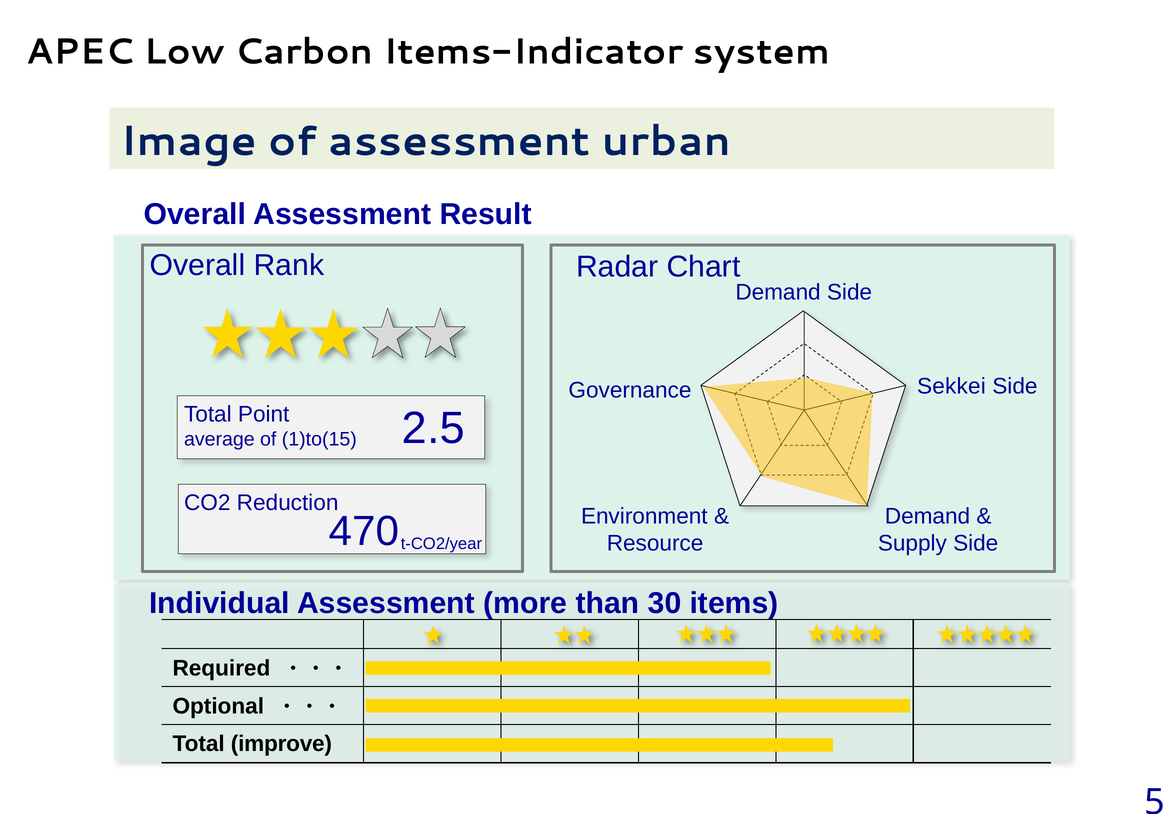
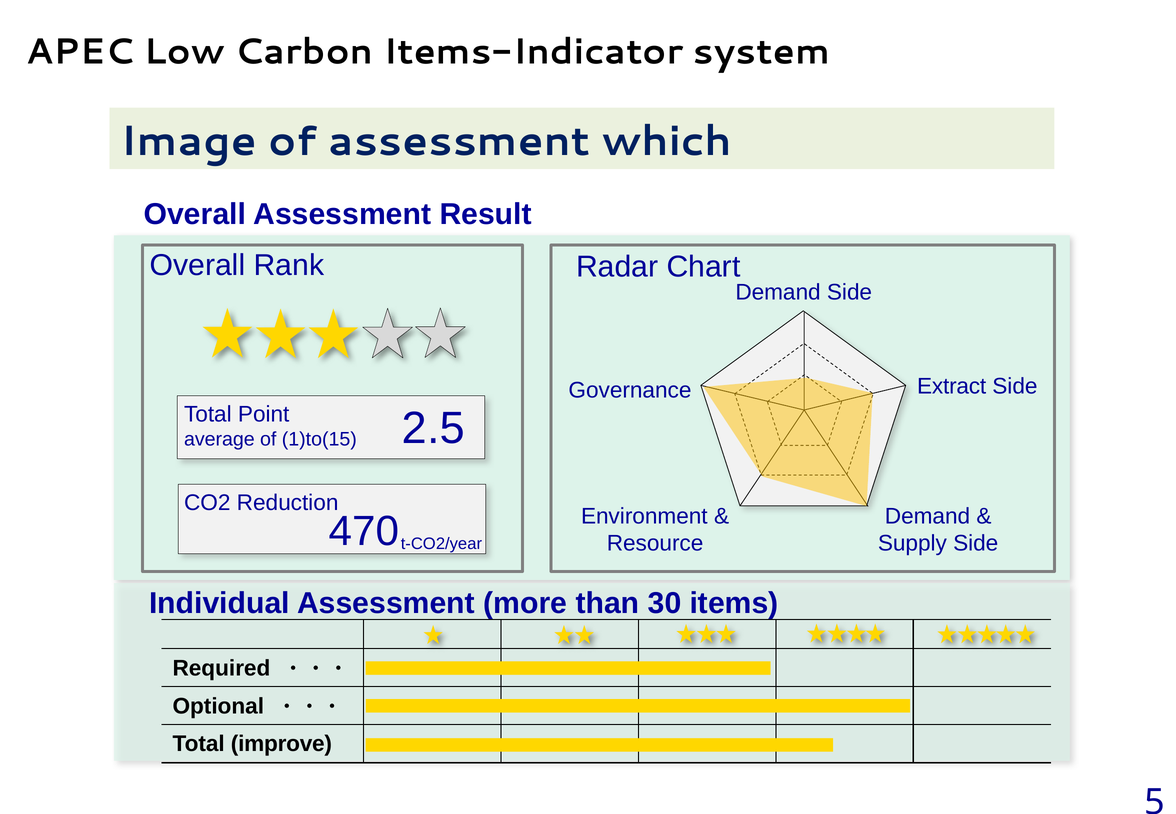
urban: urban -> which (667, 141)
Sekkei: Sekkei -> Extract (952, 386)
